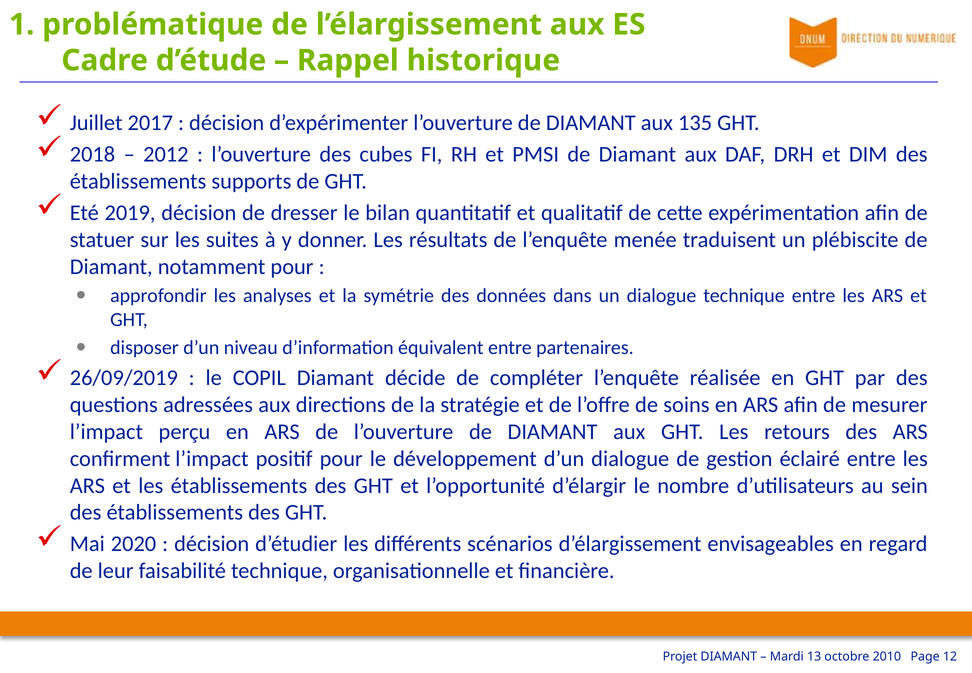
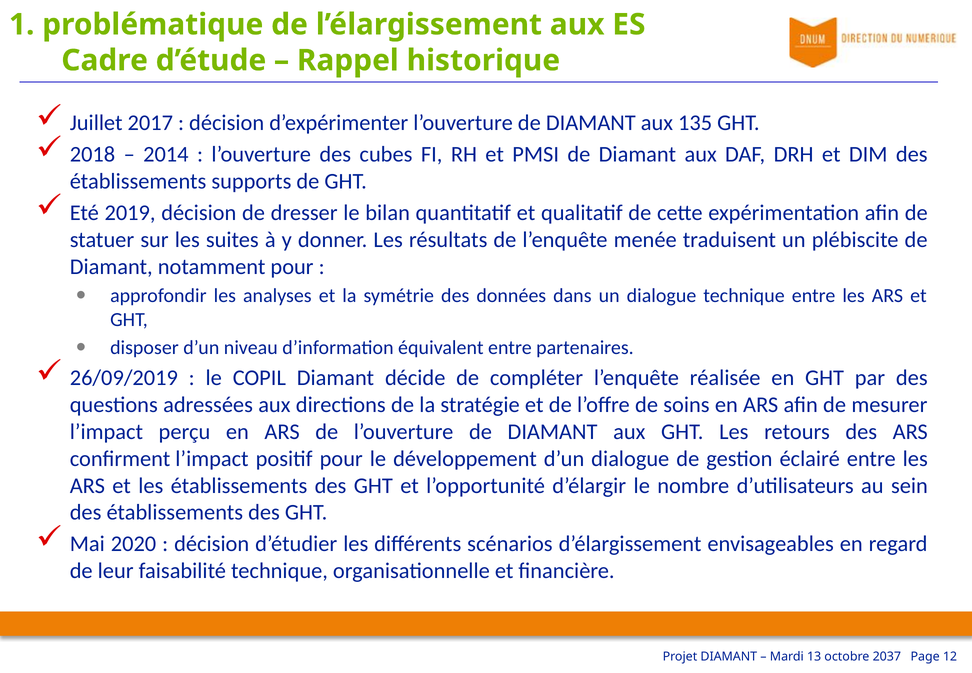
2012: 2012 -> 2014 (166, 154)
2010: 2010 -> 2037 (887, 656)
